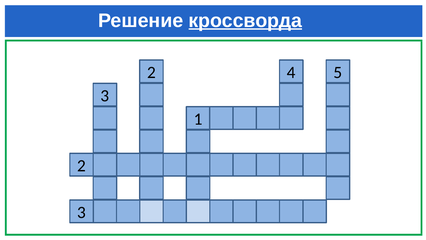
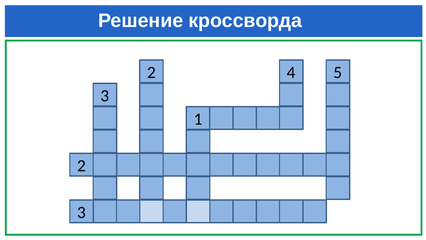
кроссворда underline: present -> none (245, 21)
